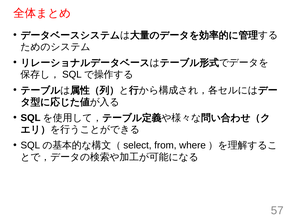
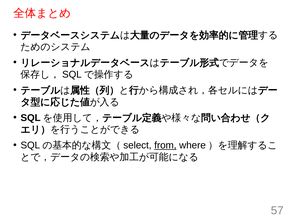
from underline: none -> present (165, 145)
